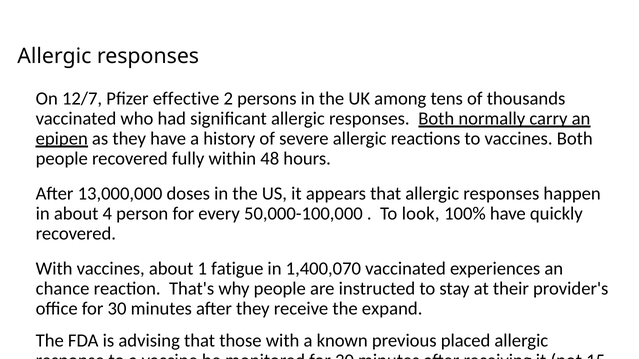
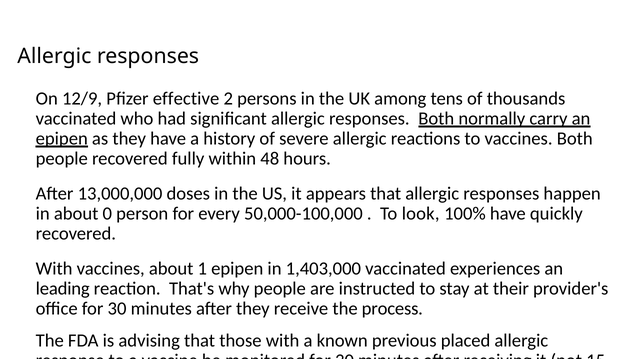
12/7: 12/7 -> 12/9 (82, 99)
4: 4 -> 0 (107, 214)
1 fatigue: fatigue -> epipen (237, 269)
1,400,070: 1,400,070 -> 1,403,000 (323, 269)
chance: chance -> leading (63, 289)
expand: expand -> process (392, 309)
